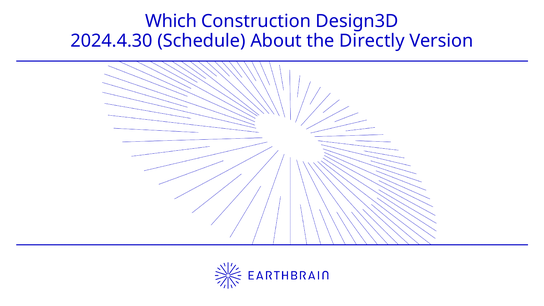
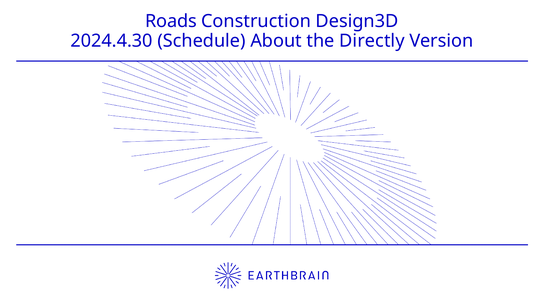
Which: Which -> Roads (171, 21)
